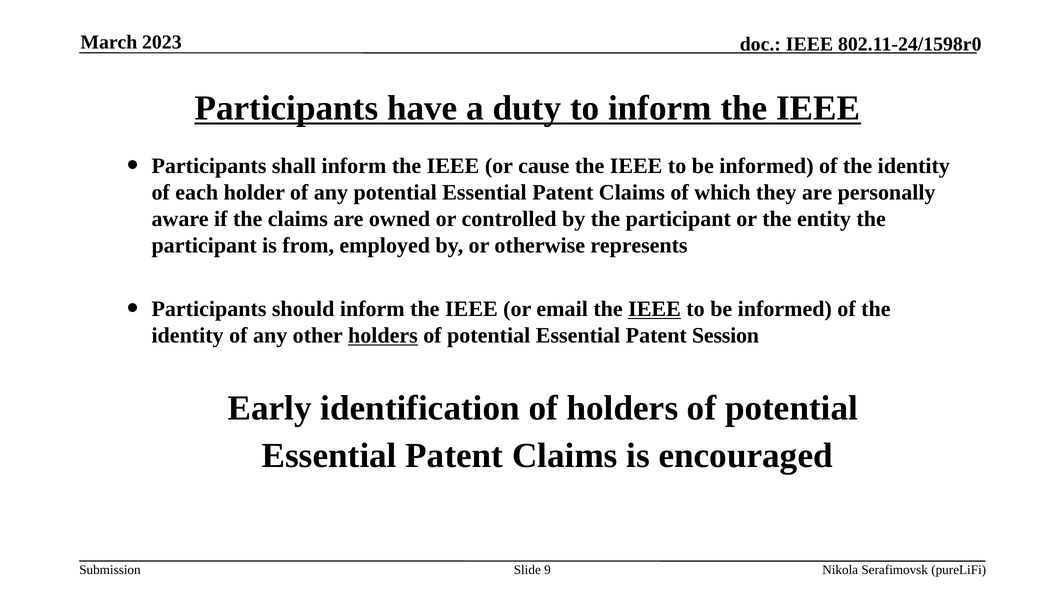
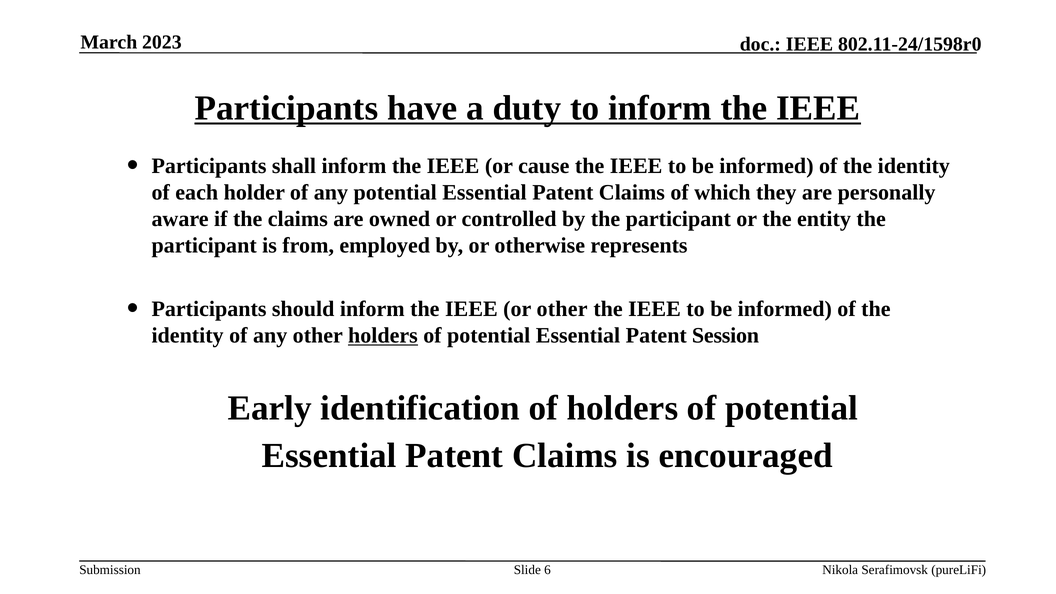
or email: email -> other (562, 309)
IEEE underline: present -> none (655, 309)
9: 9 -> 6 (547, 570)
